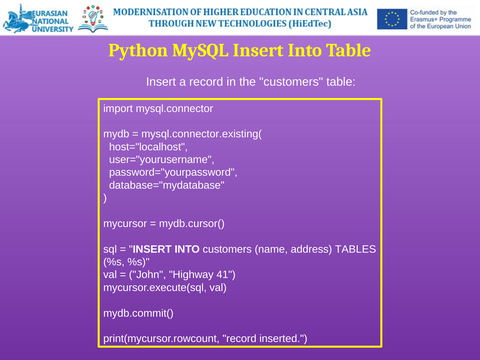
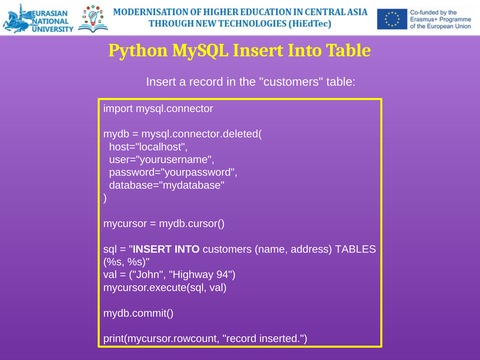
mysql.connector.existing(: mysql.connector.existing( -> mysql.connector.deleted( (202, 134)
41: 41 -> 94 (226, 275)
